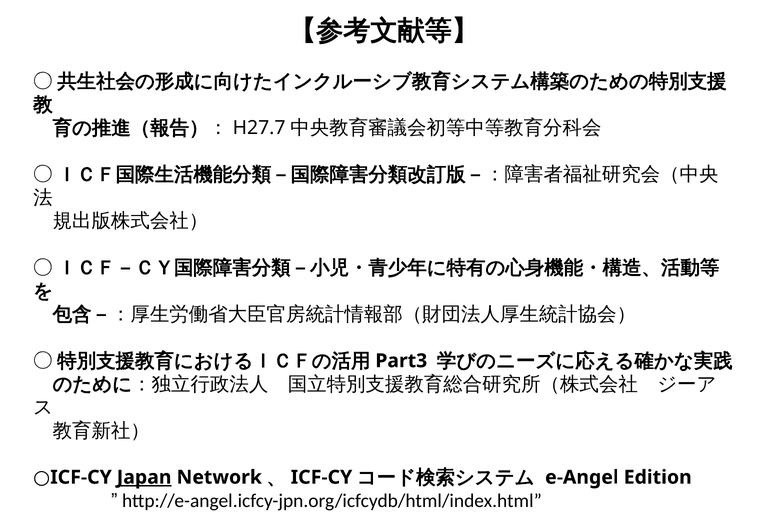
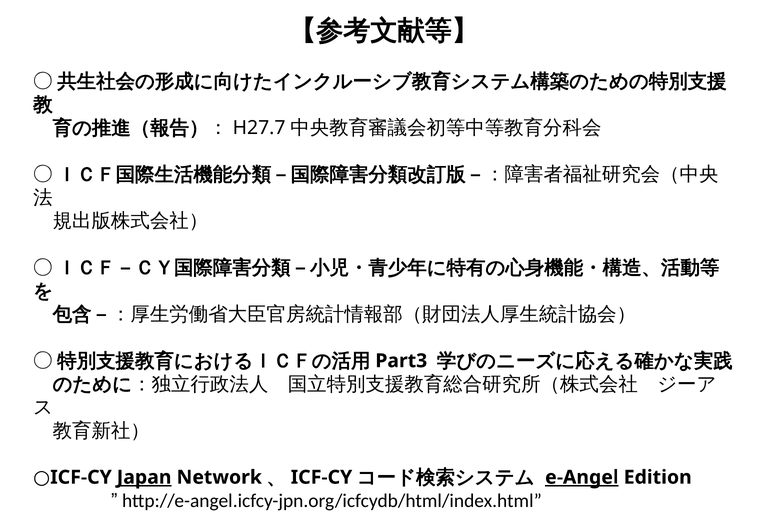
e-Angel underline: none -> present (582, 477)
